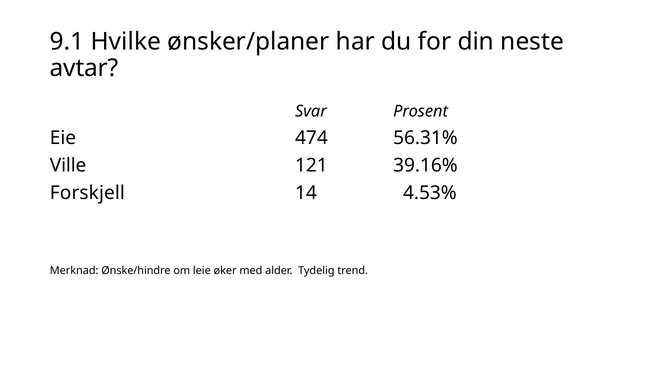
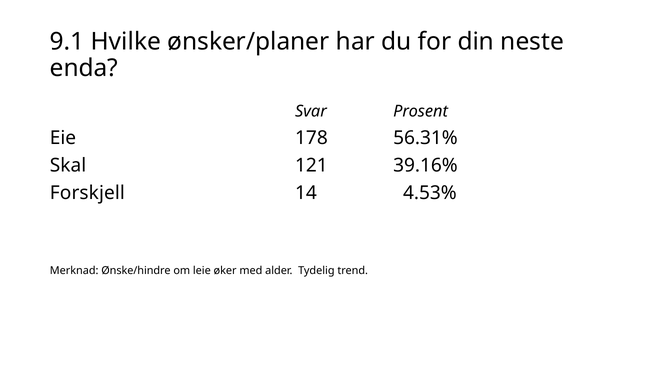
avtar: avtar -> enda (84, 68)
474: 474 -> 178 (311, 138)
Ville: Ville -> Skal (68, 165)
